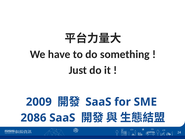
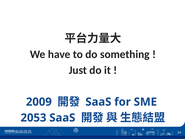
2086: 2086 -> 2053 (33, 118)
